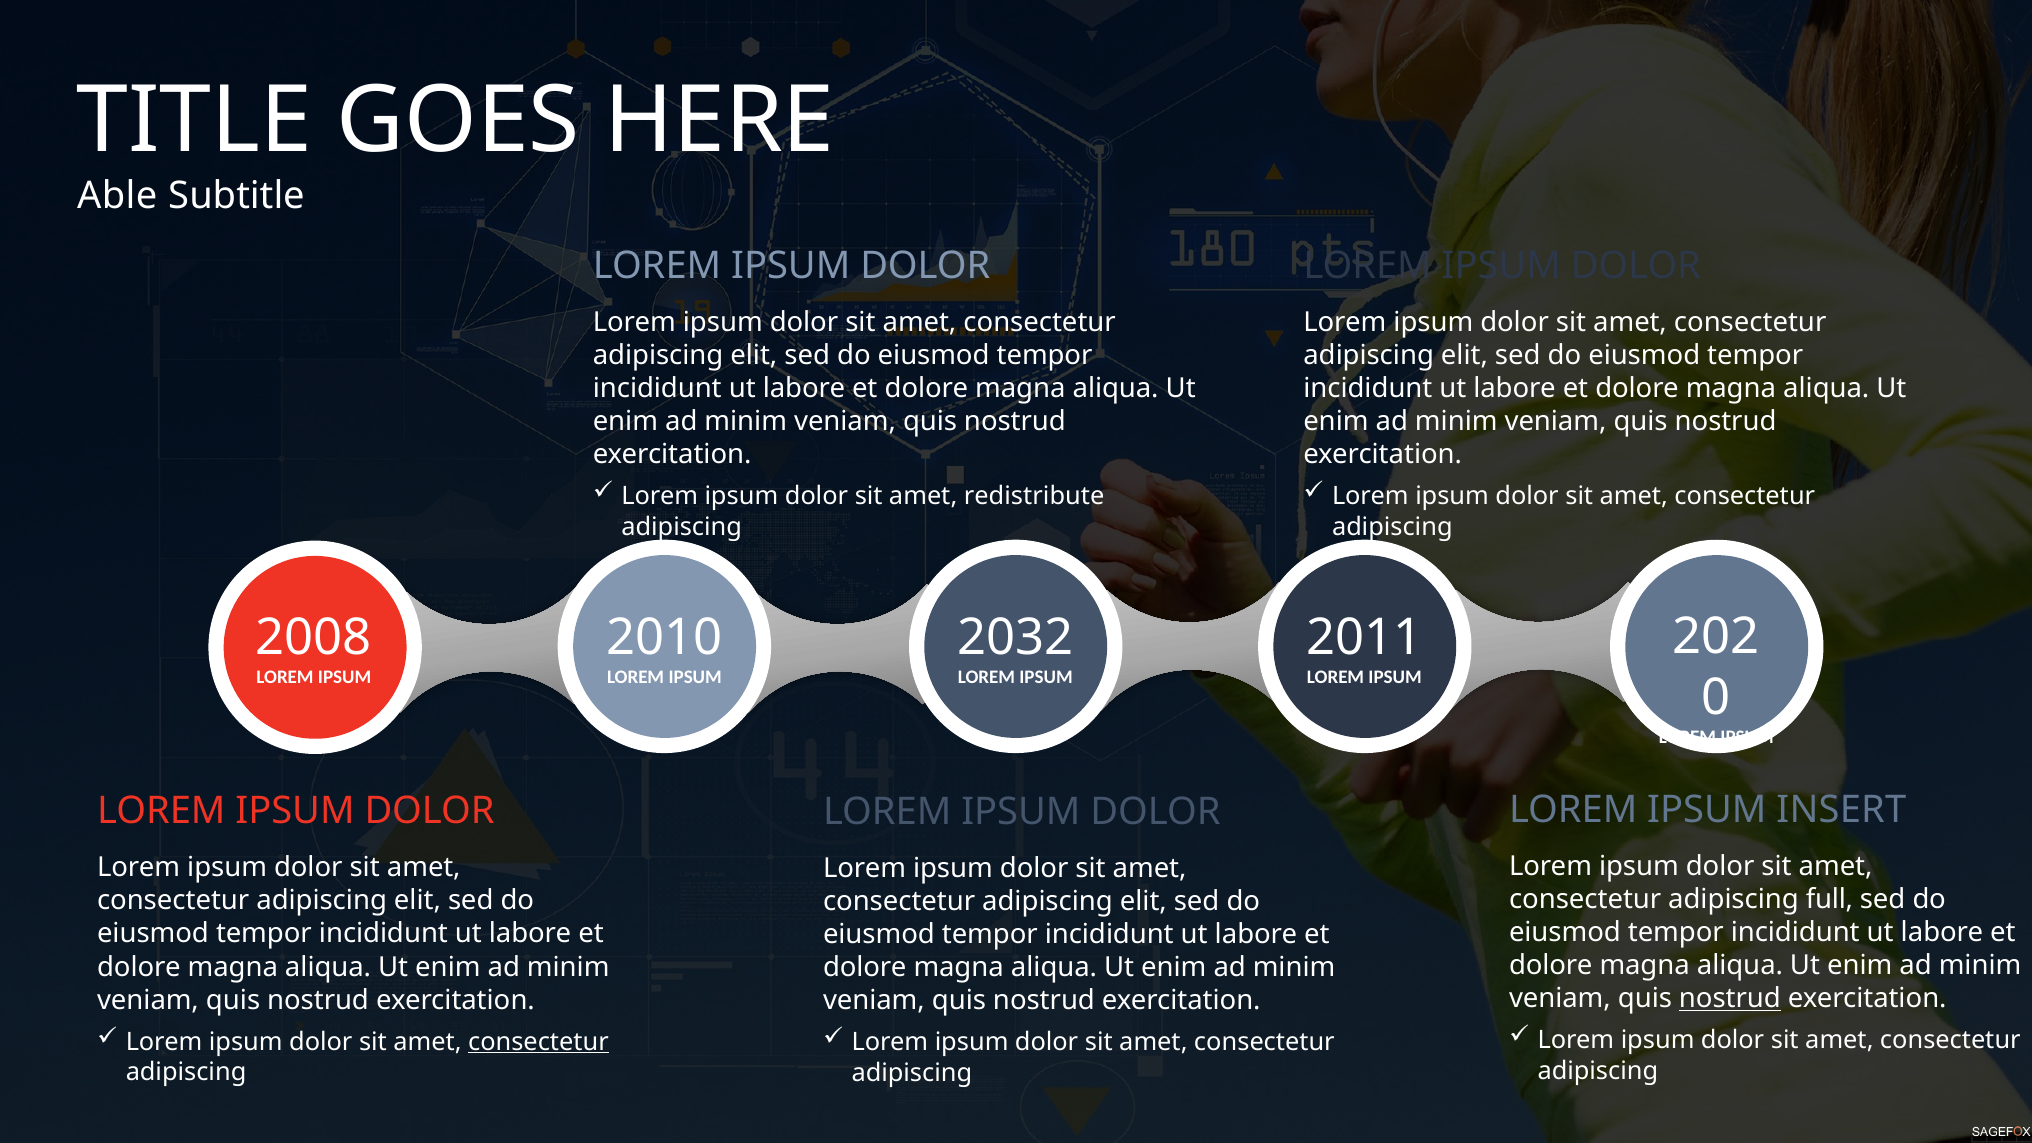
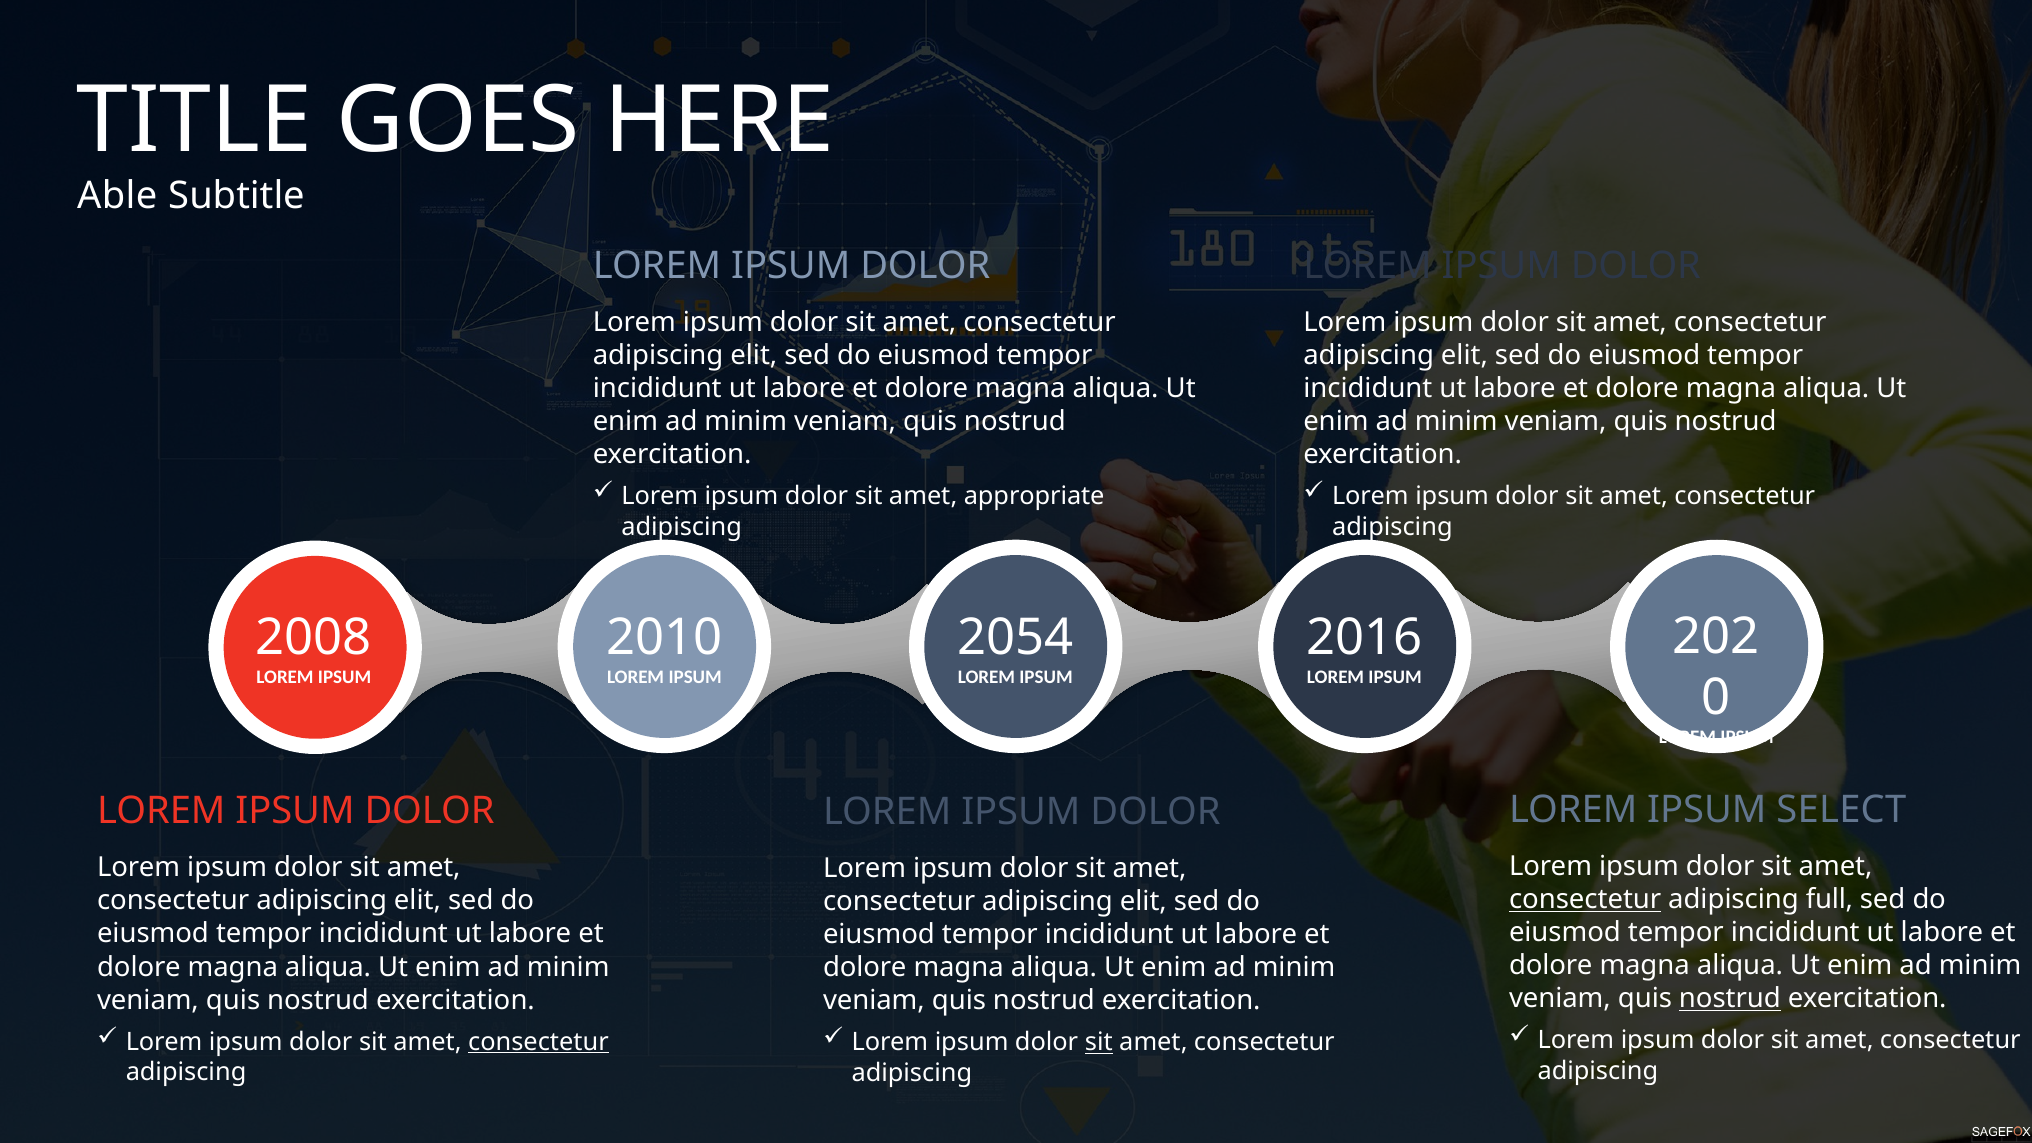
redistribute: redistribute -> appropriate (1034, 496)
2032: 2032 -> 2054 (1015, 637)
2011: 2011 -> 2016 (1364, 637)
INSERT: INSERT -> SELECT (1841, 810)
consectetur underline: none -> present (1585, 900)
sit underline: none -> present (1099, 1043)
